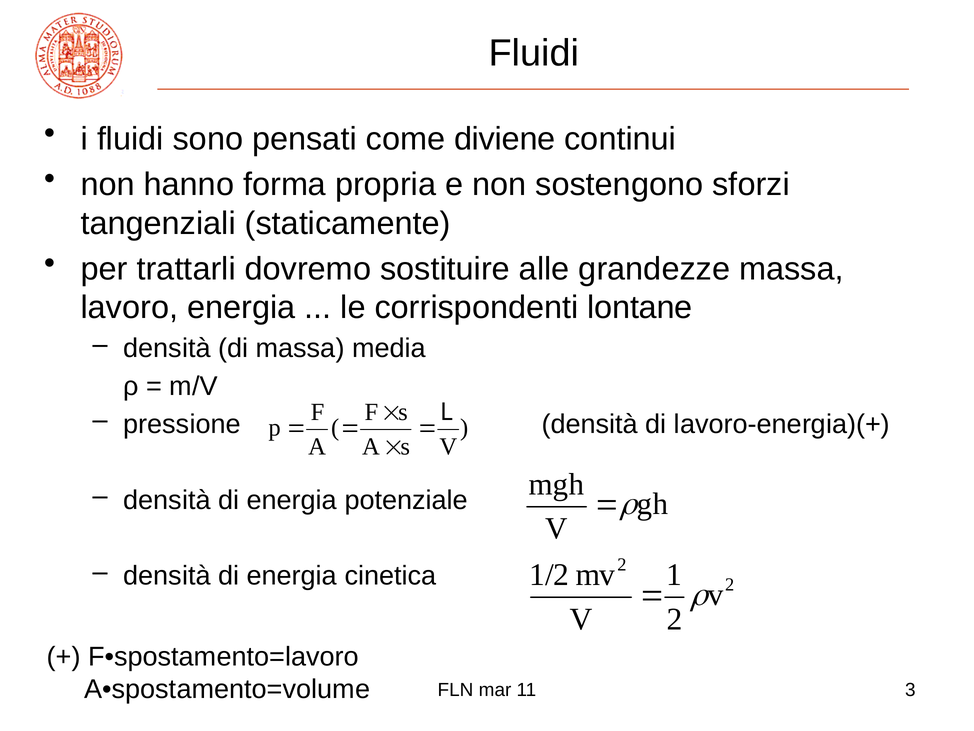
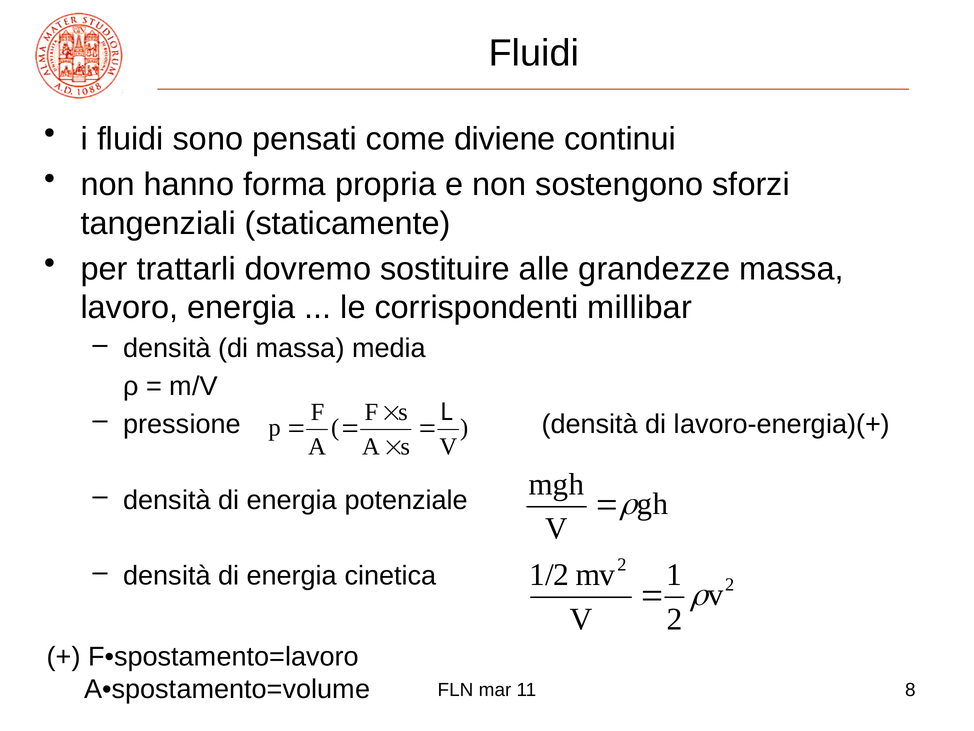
lontane: lontane -> millibar (640, 308)
3: 3 -> 8 (910, 690)
